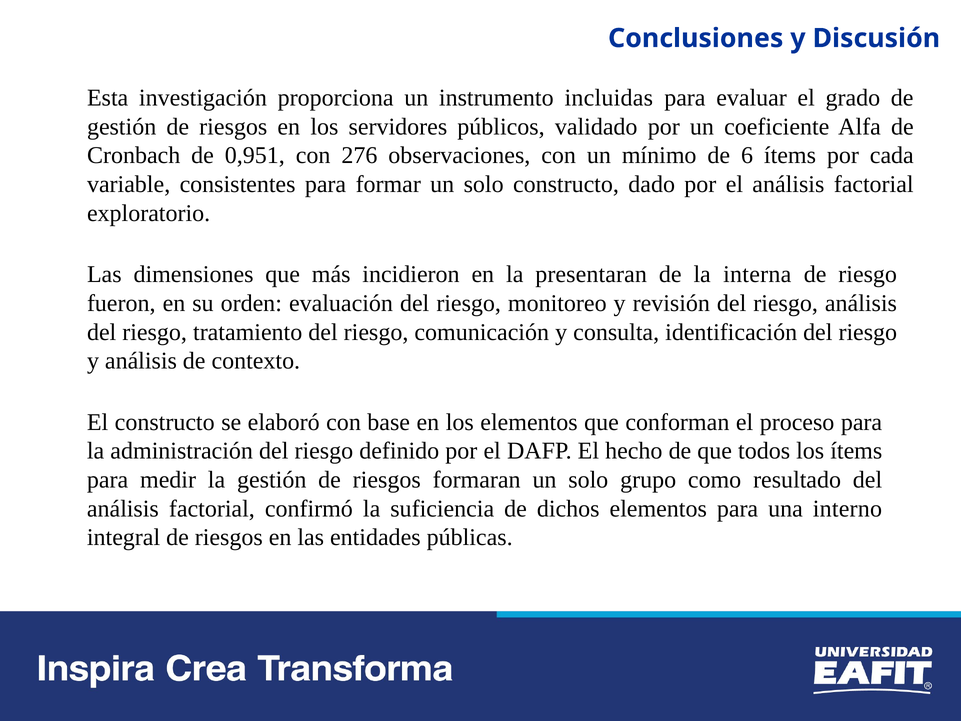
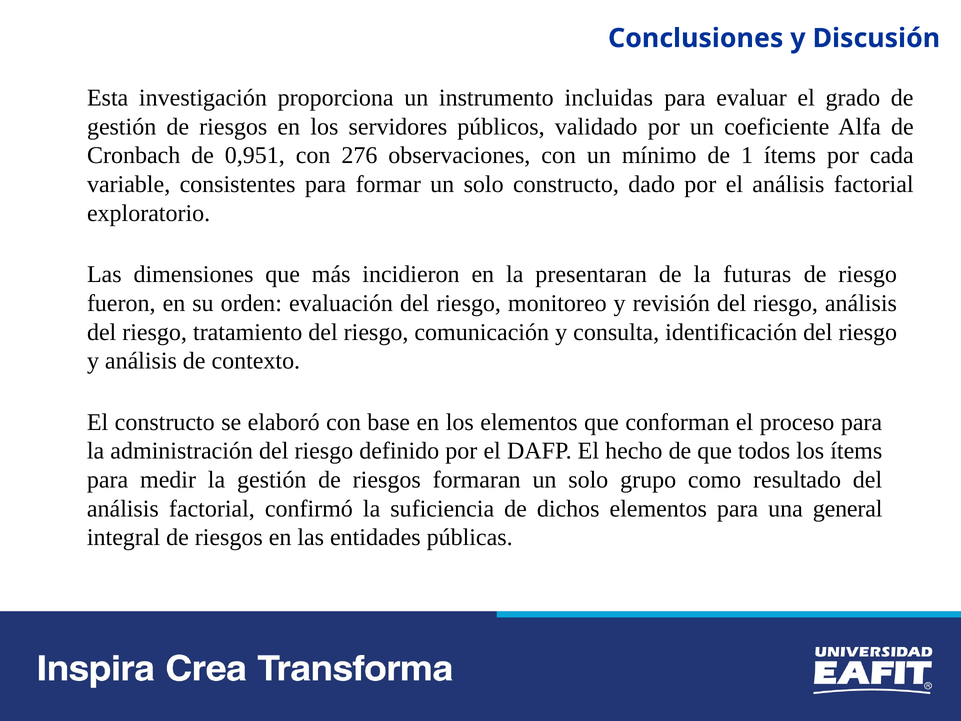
6: 6 -> 1 (747, 155)
interna: interna -> futuras (757, 274)
interno: interno -> general (848, 509)
